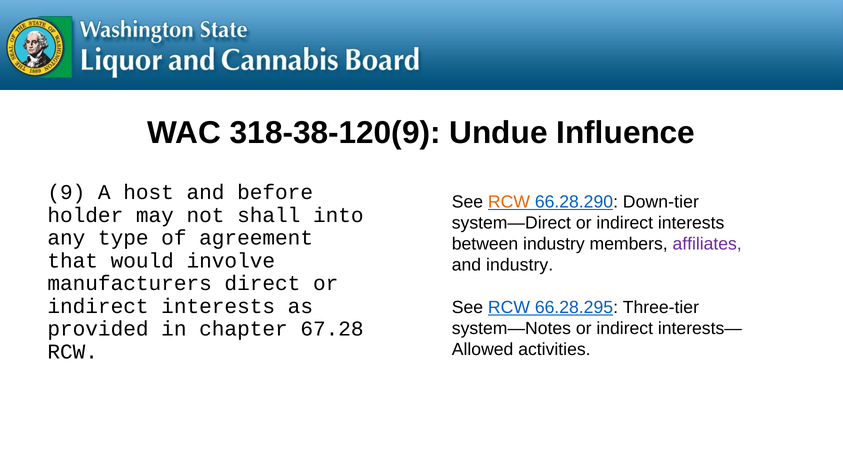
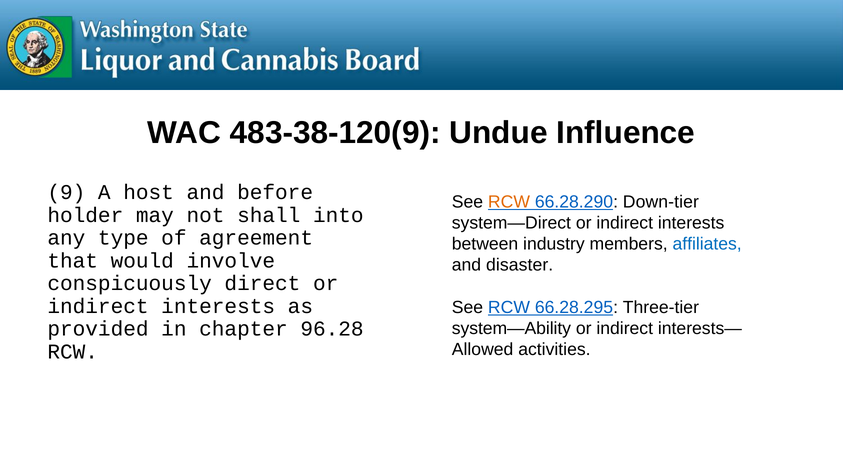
318-38-120(9: 318-38-120(9 -> 483-38-120(9 (335, 133)
affiliates colour: purple -> blue (707, 244)
and industry: industry -> disaster (520, 265)
manufacturers: manufacturers -> conspicuously (130, 283)
system—Notes: system—Notes -> system—Ability (511, 328)
67.28: 67.28 -> 96.28 (332, 329)
